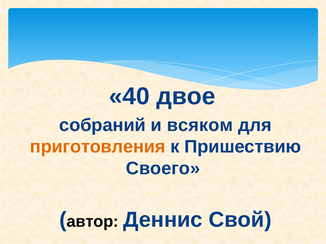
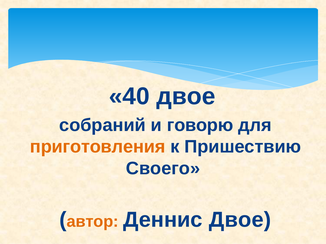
всяком: всяком -> говорю (200, 125)
автор colour: black -> orange (93, 222)
Деннис Свой: Свой -> Двое (240, 220)
